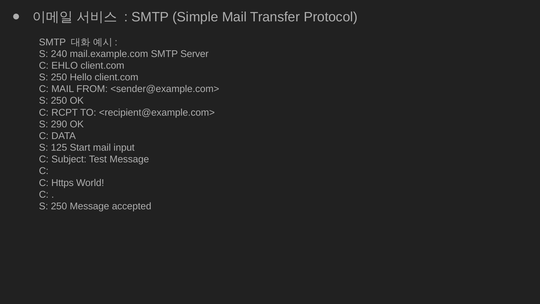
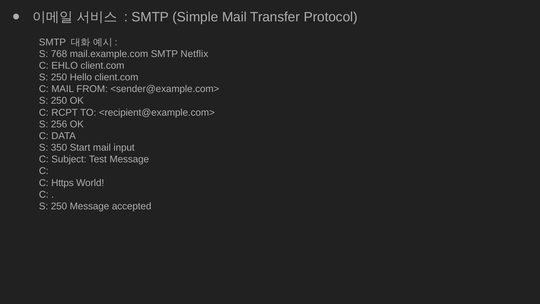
240: 240 -> 768 (59, 54)
Server: Server -> Netflix (194, 54)
290: 290 -> 256 (59, 124)
125: 125 -> 350 (59, 148)
